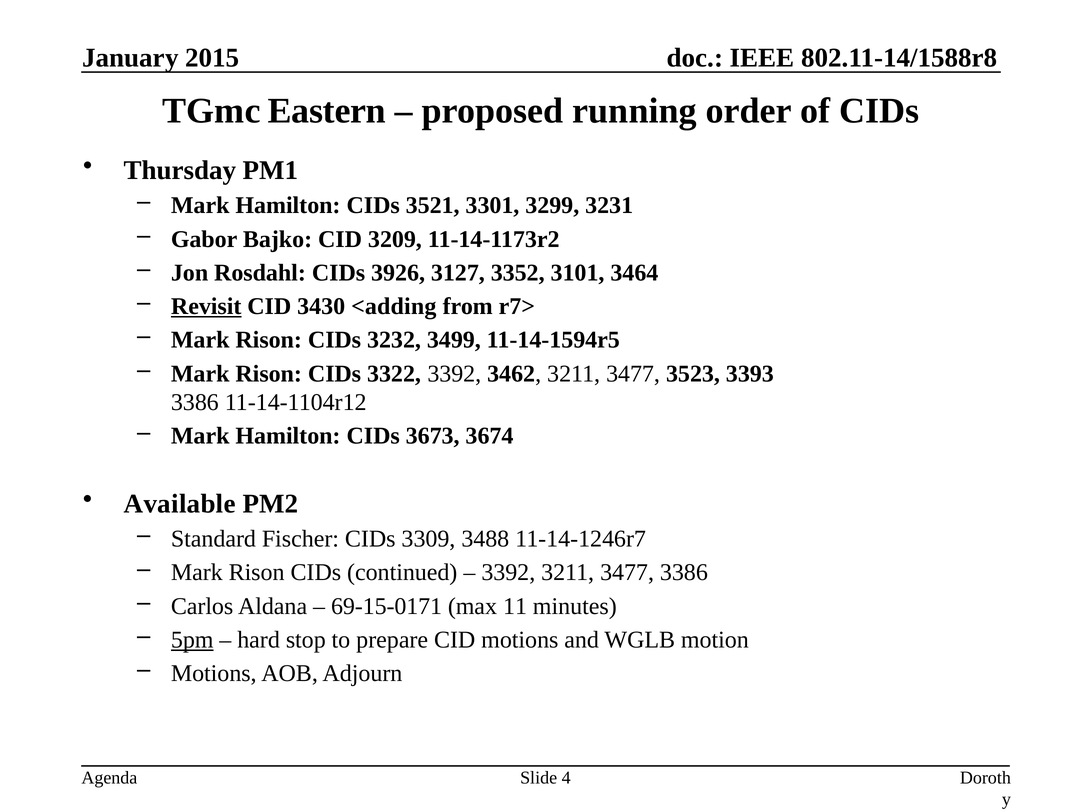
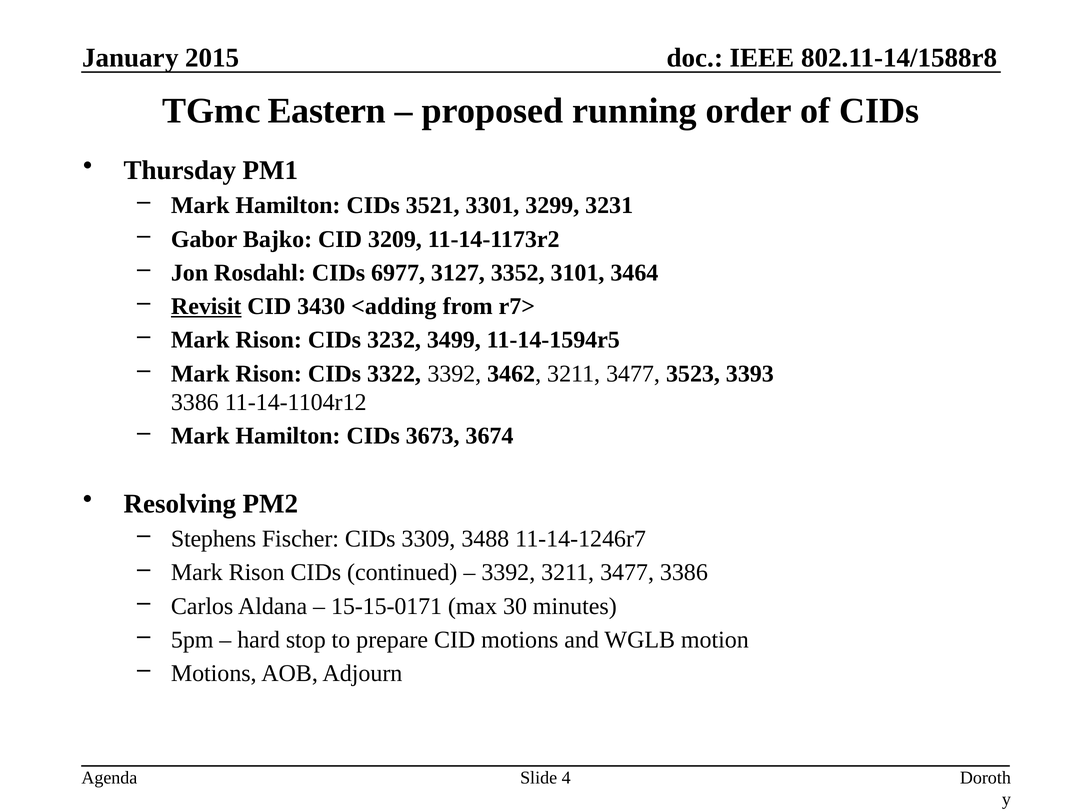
3926: 3926 -> 6977 (398, 273)
Available: Available -> Resolving (180, 504)
Standard: Standard -> Stephens (214, 539)
69-15-0171: 69-15-0171 -> 15-15-0171 (387, 607)
11: 11 -> 30 (515, 607)
5pm underline: present -> none (192, 640)
